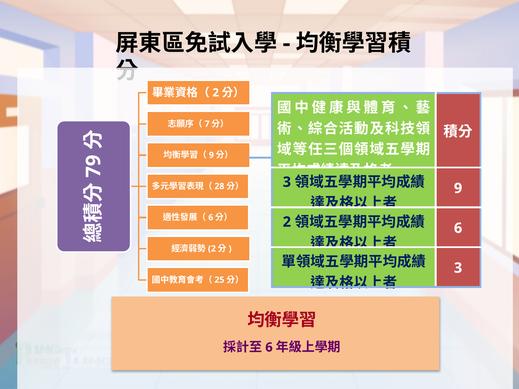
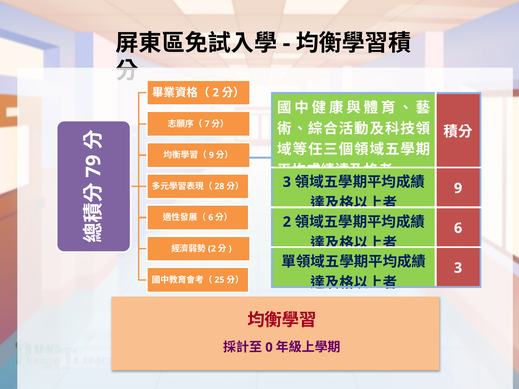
6: 6 -> 0 (269, 348)
